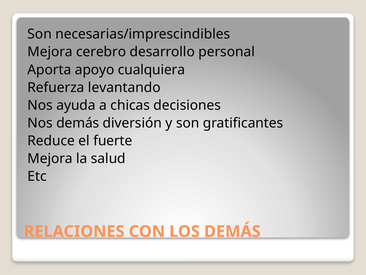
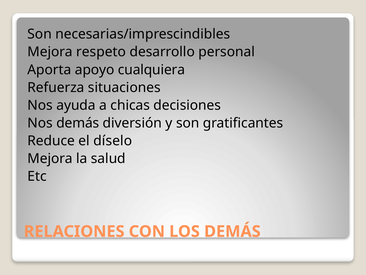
cerebro: cerebro -> respeto (101, 52)
levantando: levantando -> situaciones (124, 87)
fuerte: fuerte -> díselo (113, 141)
